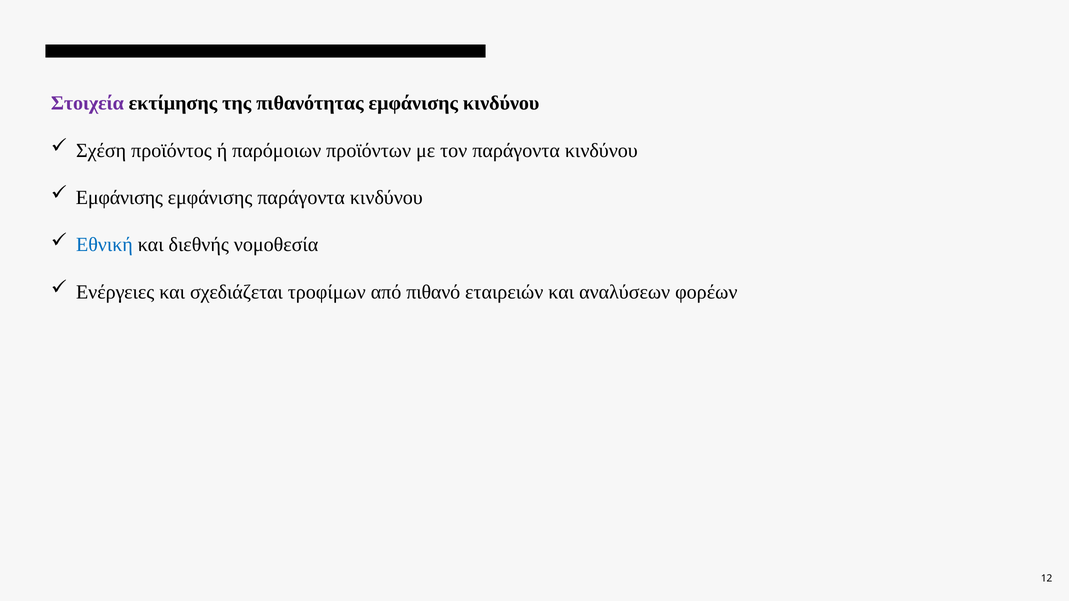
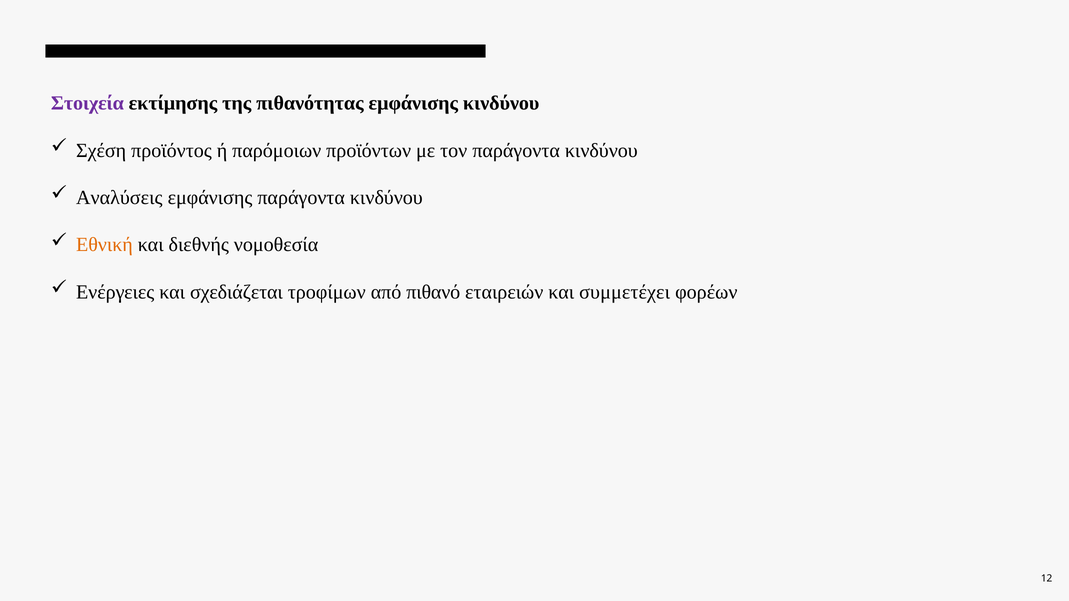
Εμφάνισης: Εμφάνισης -> Αναλύσεις (119, 198)
Εθνική colour: blue -> orange (104, 245)
αναλύσεων: αναλύσεων -> συμμετέχει (625, 292)
